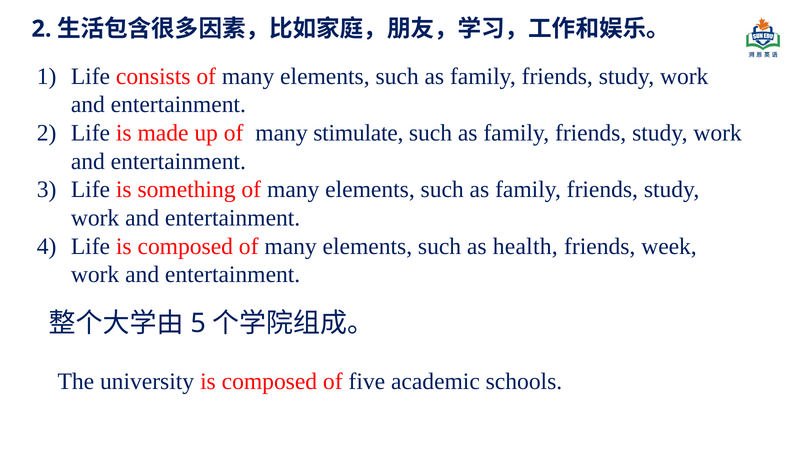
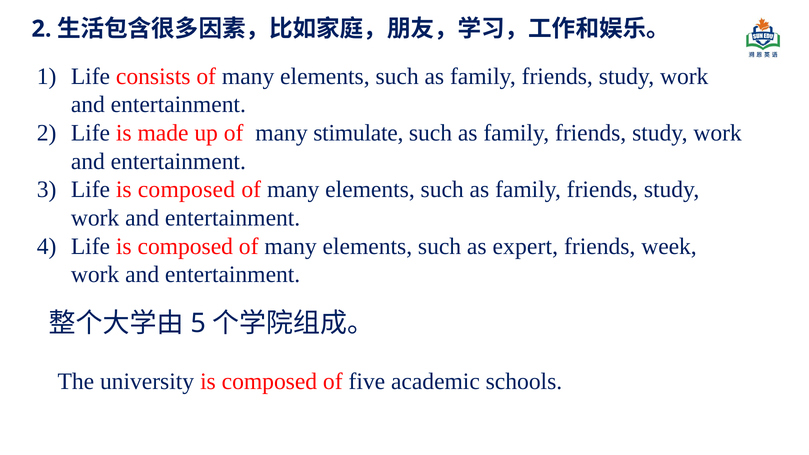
something: something -> composed (186, 190)
health: health -> expert (525, 246)
